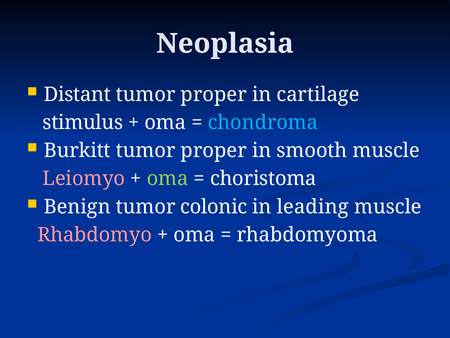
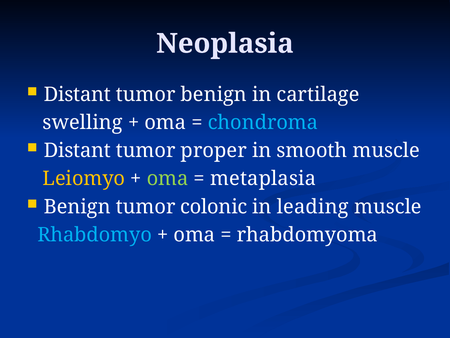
proper: proper -> benign (214, 94)
stimulus: stimulus -> swelling (83, 122)
Burkitt: Burkitt -> Distant (77, 150)
Leiomyo colour: pink -> yellow (84, 178)
choristoma: choristoma -> metaplasia (263, 178)
Rhabdomyo colour: pink -> light blue (95, 234)
